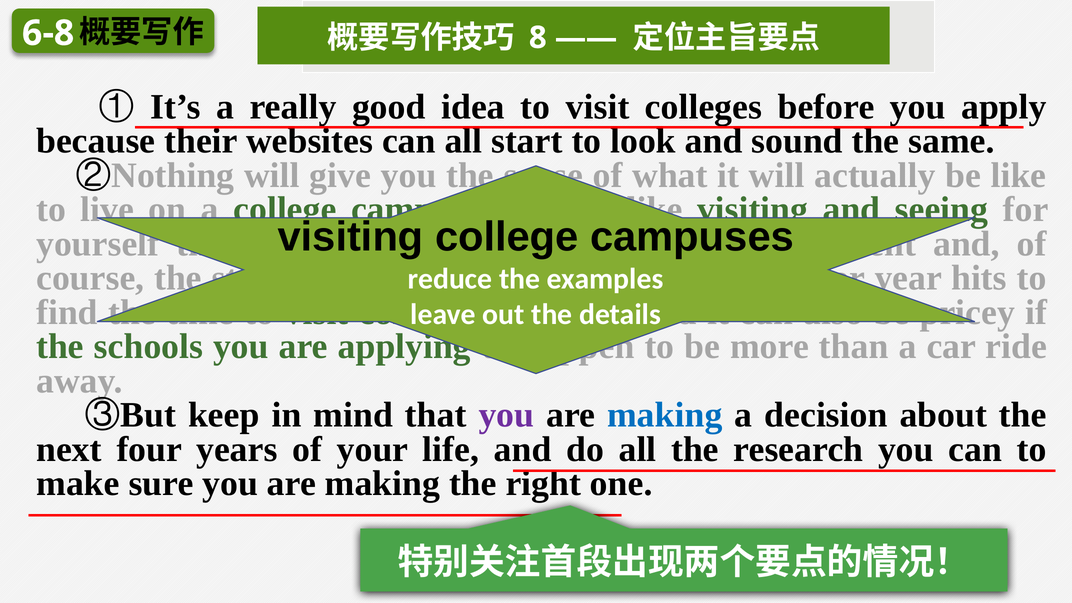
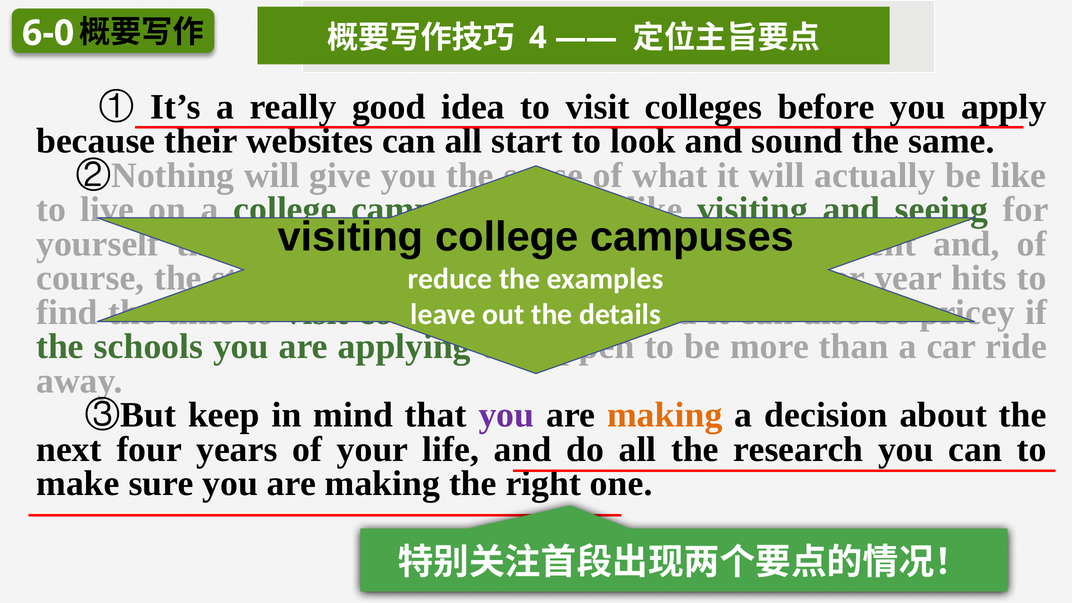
8: 8 -> 4 (538, 38)
6-8: 6-8 -> 6-0 (48, 33)
making colour: blue -> orange (665, 415)
